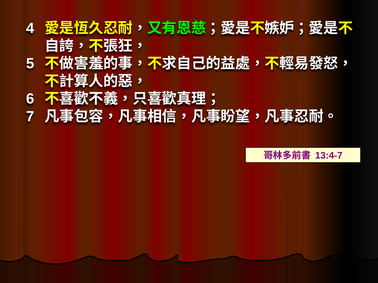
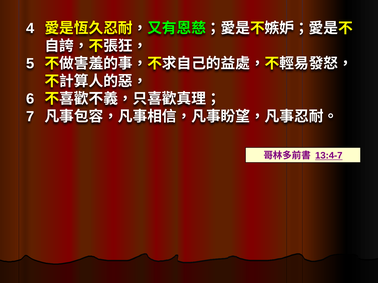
13:4-7 underline: none -> present (329, 156)
